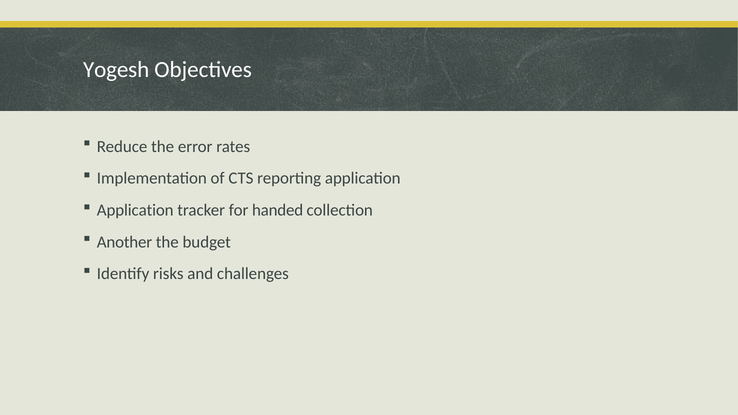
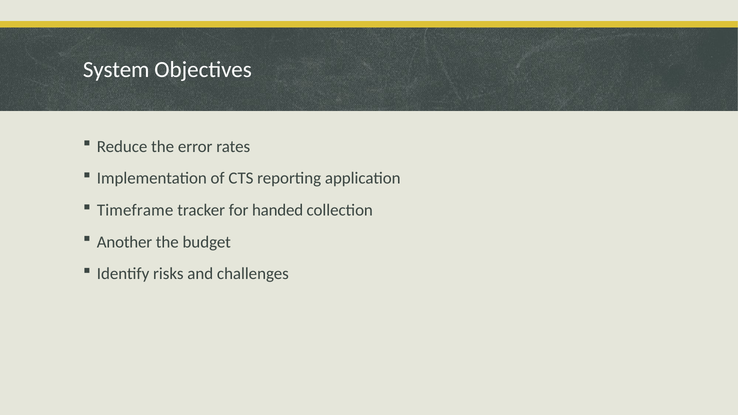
Yogesh: Yogesh -> System (116, 70)
Application: Application -> Timeframe (135, 210)
